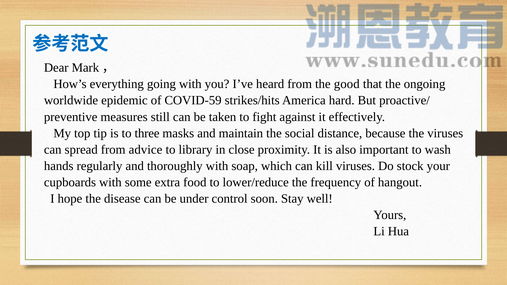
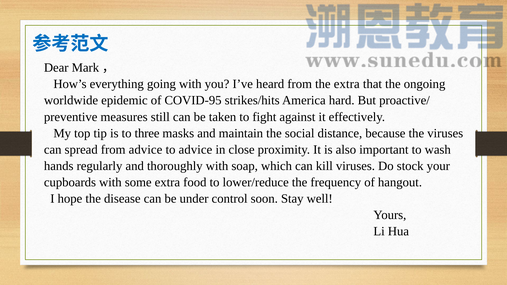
the good: good -> extra (347, 84)
COVID-59: COVID-59 -> COVID-95 (193, 101)
to library: library -> advice (195, 150)
